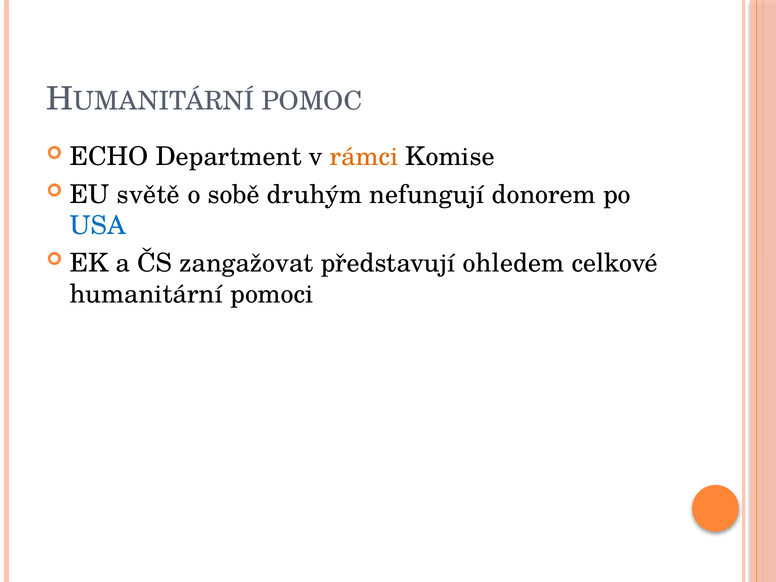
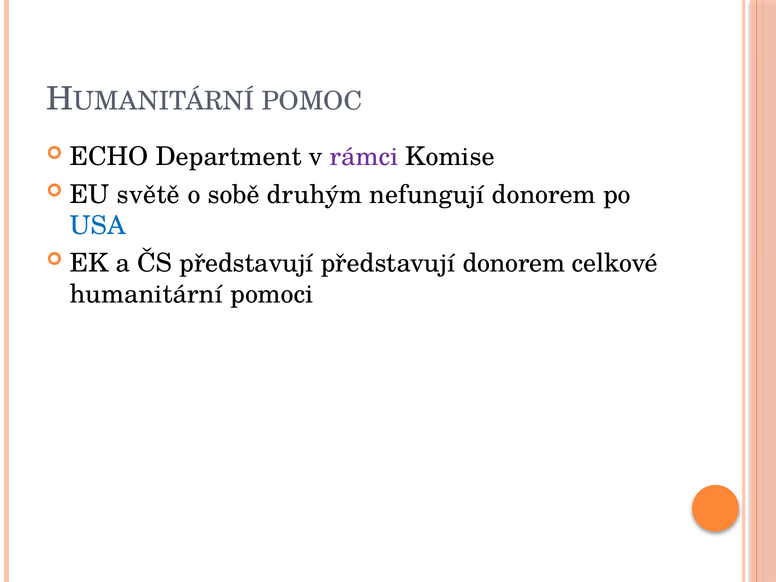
rámci colour: orange -> purple (364, 157)
ČS zangažovat: zangažovat -> představují (246, 263)
představují ohledem: ohledem -> donorem (514, 263)
